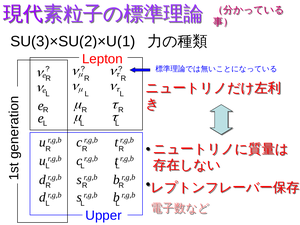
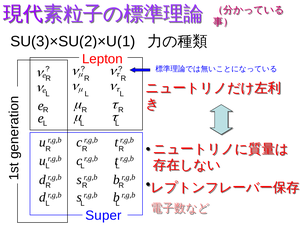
Upper: Upper -> Super (104, 215)
